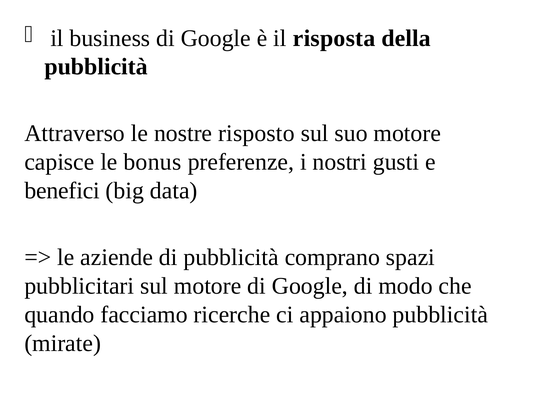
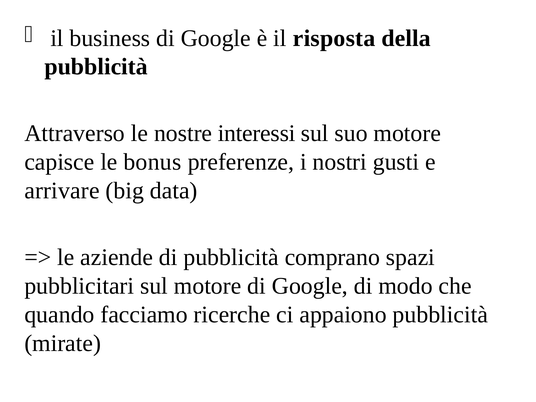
risposto: risposto -> interessi (257, 133)
benefici: benefici -> arrivare (62, 191)
